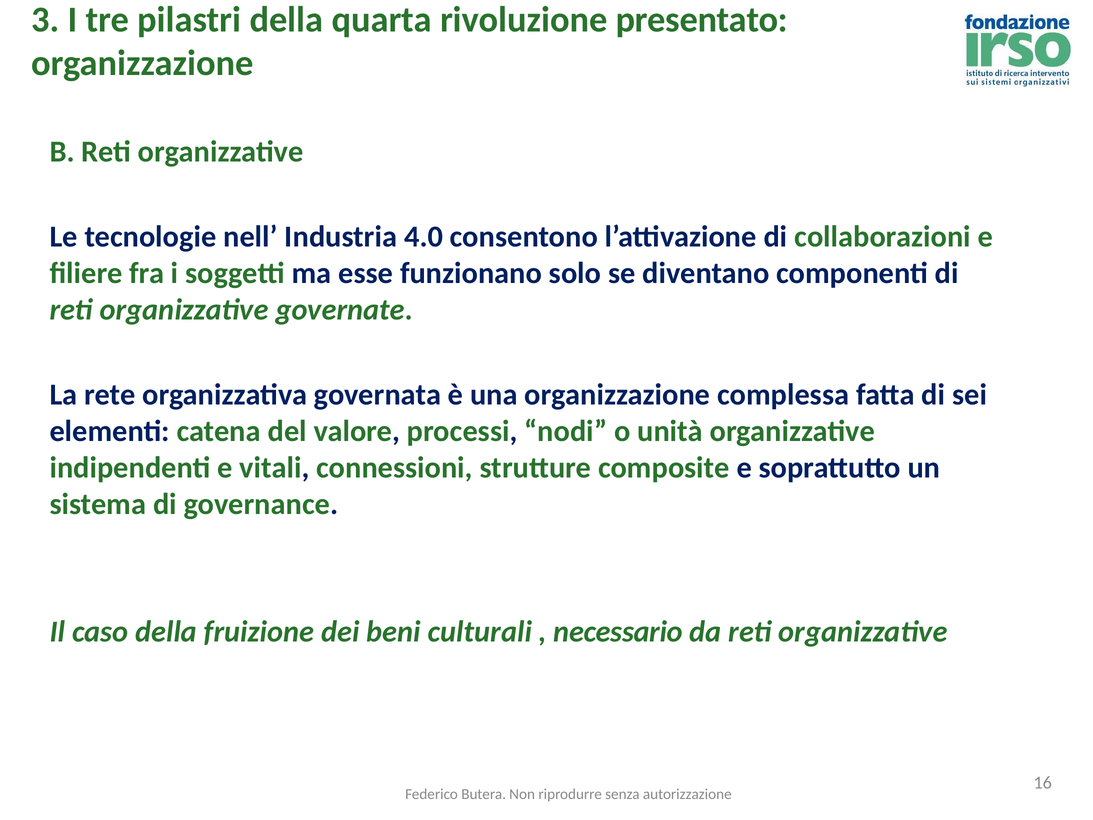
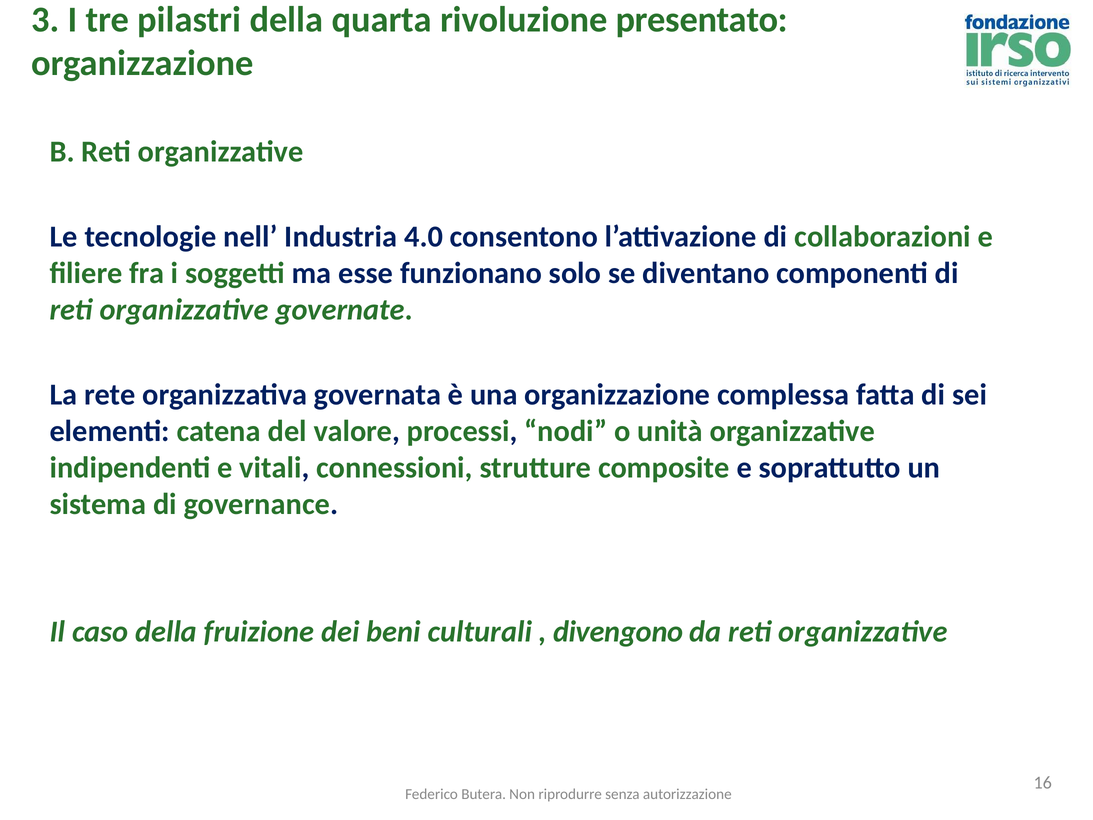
necessario: necessario -> divengono (618, 631)
